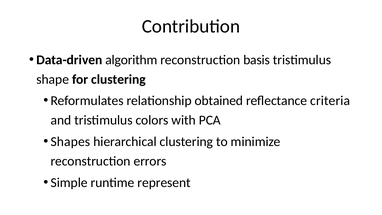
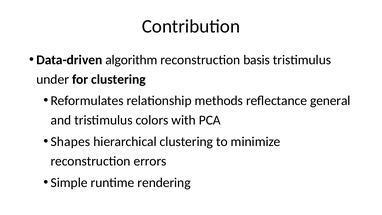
shape: shape -> under (53, 79)
obtained: obtained -> methods (219, 101)
criteria: criteria -> general (330, 101)
represent: represent -> rendering (164, 183)
